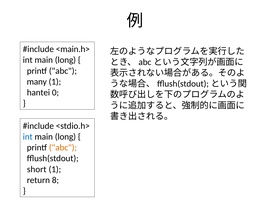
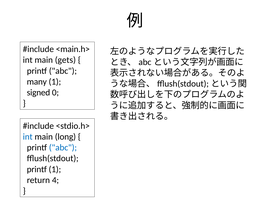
long: long -> gets (65, 60)
hantei: hantei -> signed (38, 92)
abc colour: orange -> blue (63, 147)
short: short -> printf (37, 169)
8: 8 -> 4 (55, 180)
